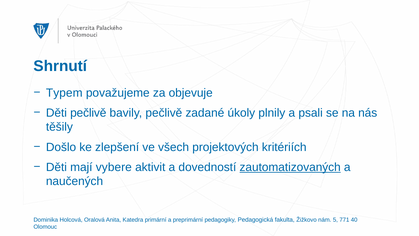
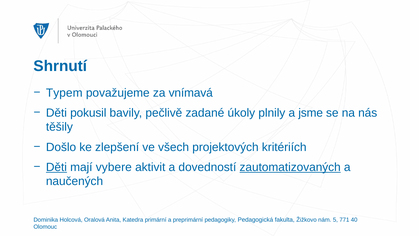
objevuje: objevuje -> vnímavá (191, 93)
Děti pečlivě: pečlivě -> pokusil (88, 113)
psali: psali -> jsme (311, 113)
Děti underline: none -> present (56, 167)
